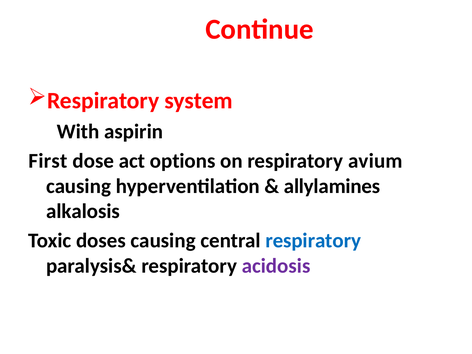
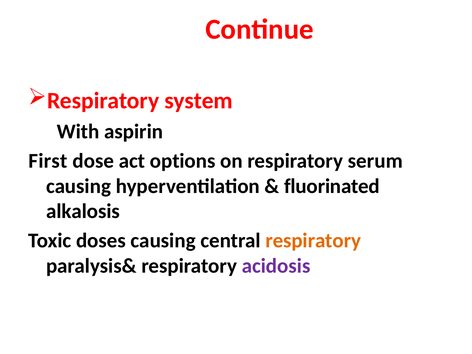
avium: avium -> serum (375, 161)
allylamines: allylamines -> fluorinated (332, 186)
respiratory colour: blue -> orange (313, 241)
